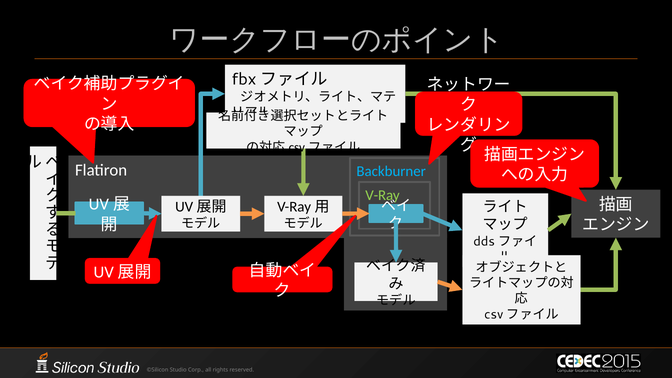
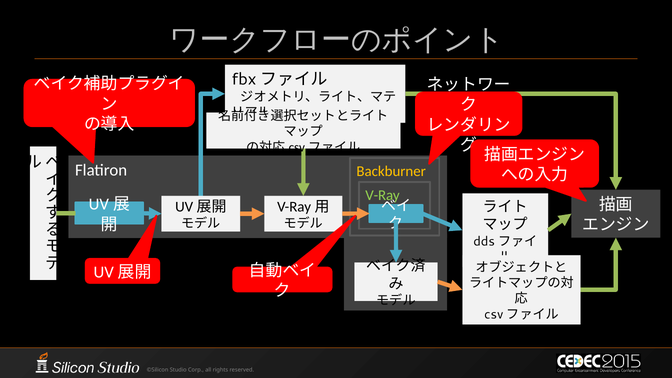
Backburner colour: light blue -> yellow (391, 171)
